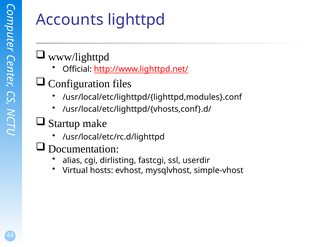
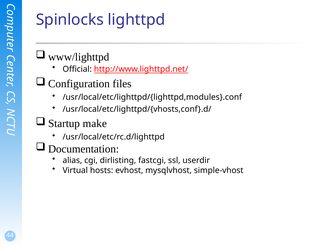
Accounts: Accounts -> Spinlocks (70, 20)
